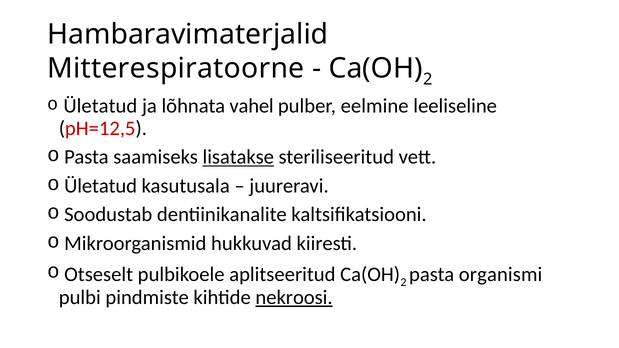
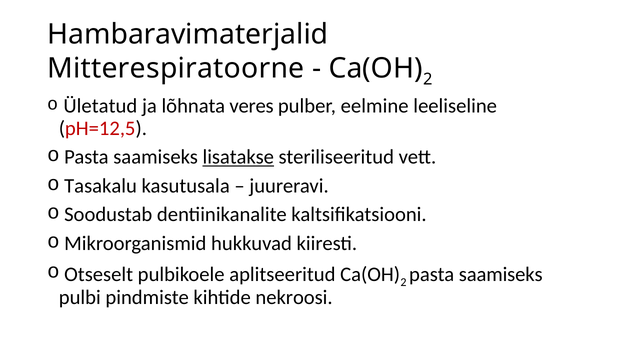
vahel: vahel -> veres (252, 106)
Ületatud: Ületatud -> Tasakalu (101, 186)
organismi: organismi -> saamiseks (501, 275)
nekroosi underline: present -> none (294, 297)
